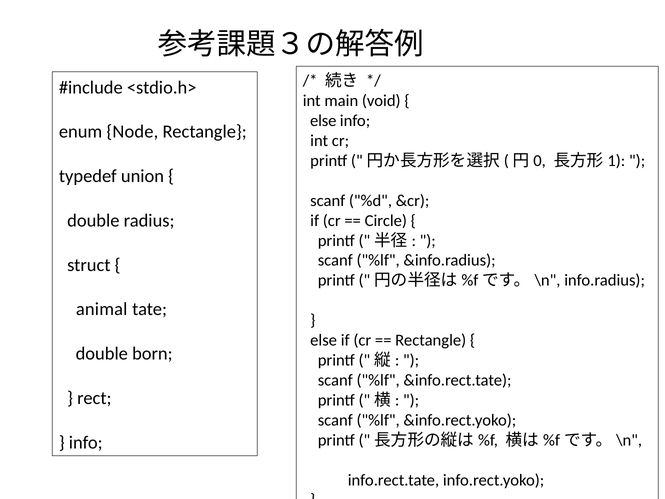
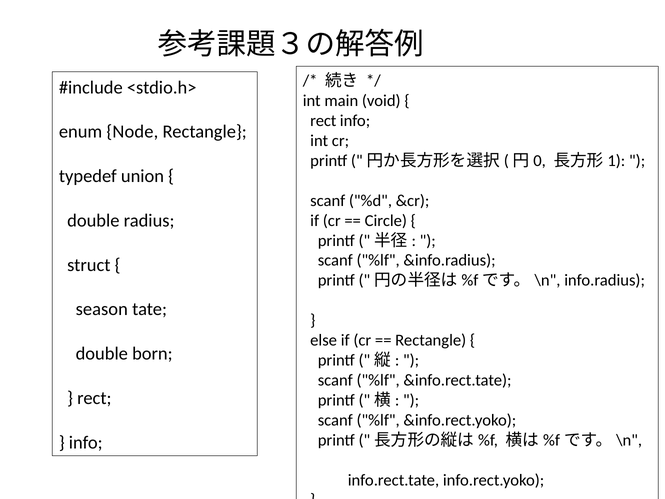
else: else -> rect (323, 121)
animal: animal -> season (102, 309)
